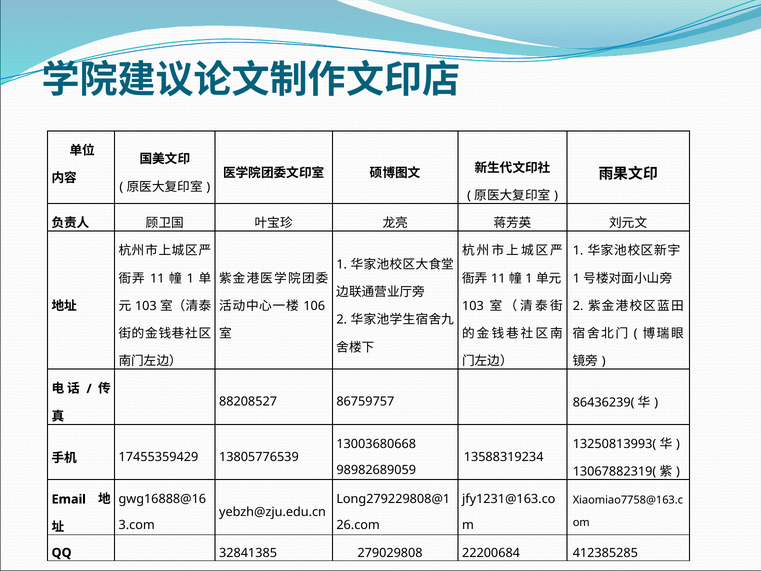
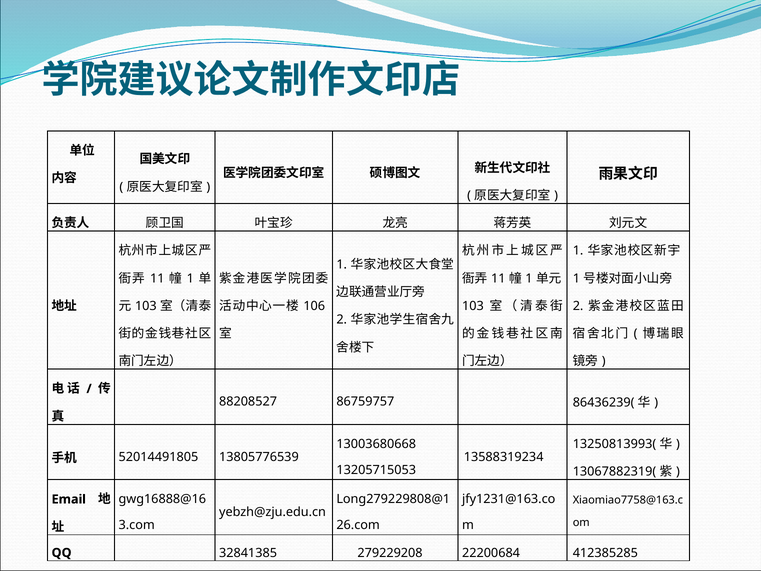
17455359429: 17455359429 -> 52014491805 (158, 457)
98982689059: 98982689059 -> 13205715053 (376, 470)
279029808: 279029808 -> 279229208 (390, 553)
